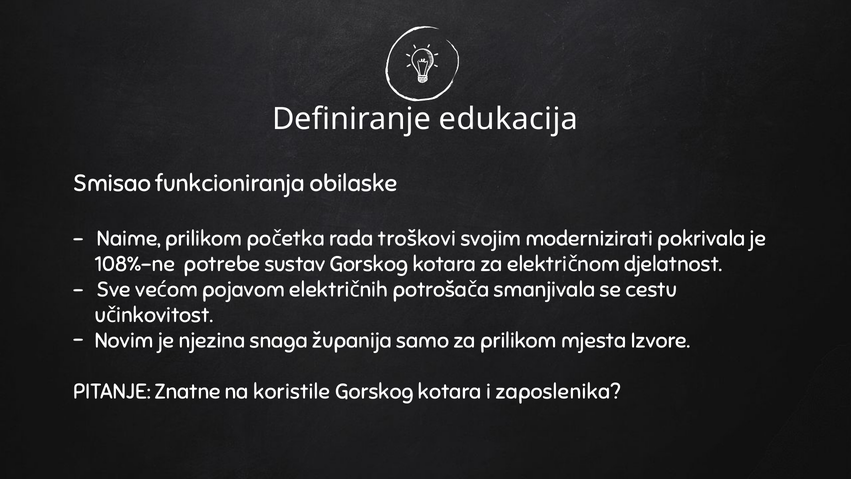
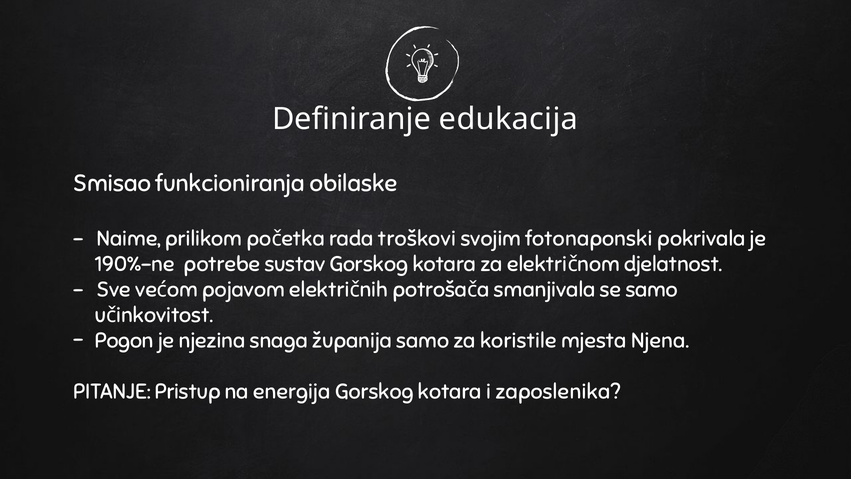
modernizirati: modernizirati -> fotonaponski (589, 238)
108%-ne: 108%-ne -> 190%-ne (135, 264)
se cestu: cestu -> samo (652, 289)
Novim: Novim -> Pogon (124, 341)
za prilikom: prilikom -> koristile (518, 341)
Izvore: Izvore -> Njena (660, 341)
Znatne: Znatne -> Pristup (188, 392)
koristile: koristile -> energija (292, 392)
